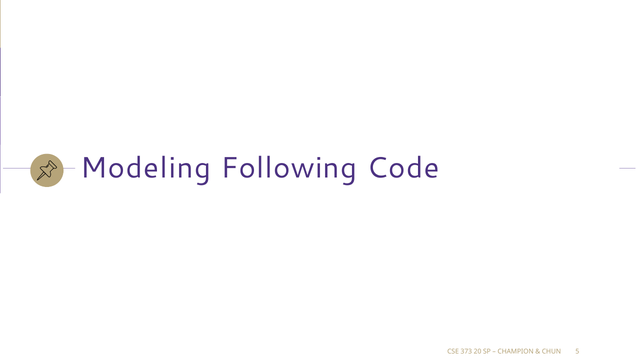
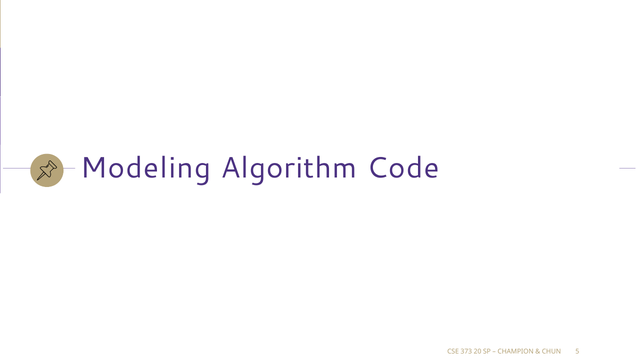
Following: Following -> Algorithm (289, 168)
